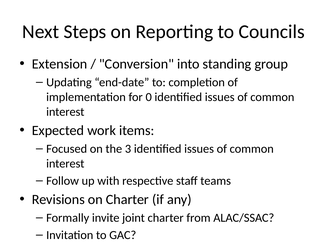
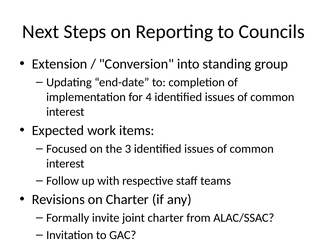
0: 0 -> 4 (149, 97)
